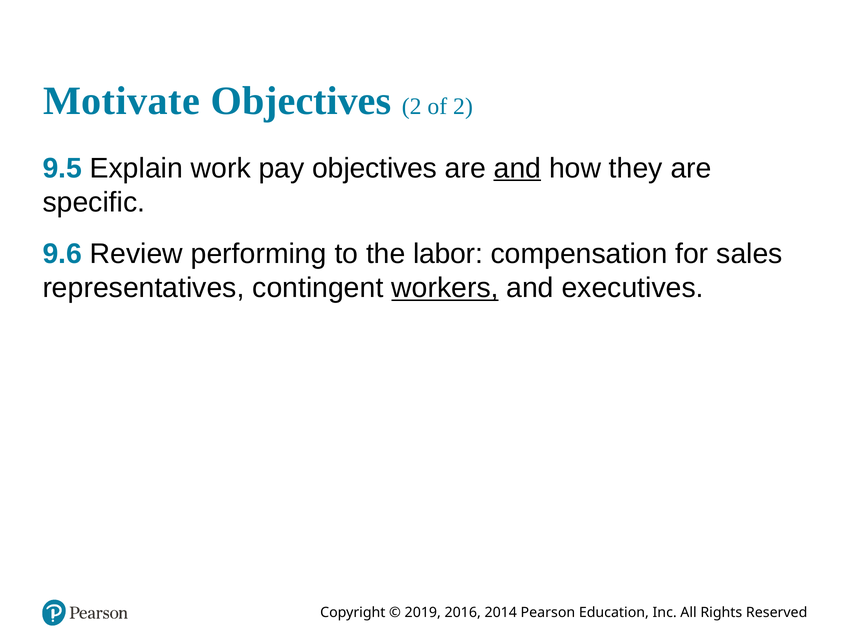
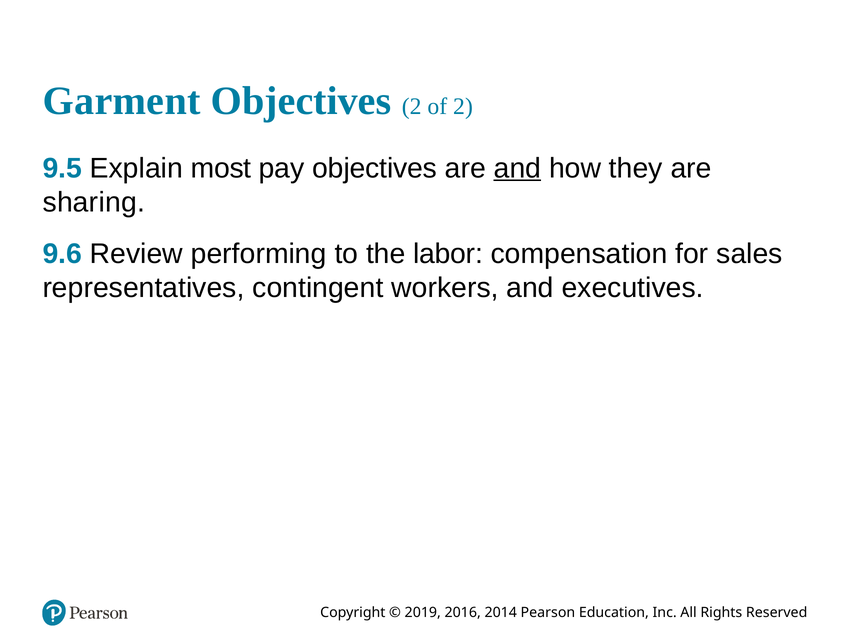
Motivate: Motivate -> Garment (122, 101)
work: work -> most (221, 168)
specific: specific -> sharing (94, 202)
workers underline: present -> none (445, 288)
